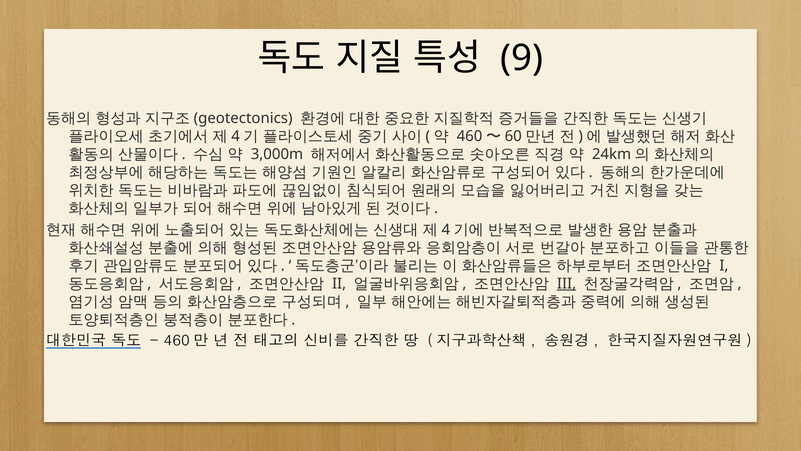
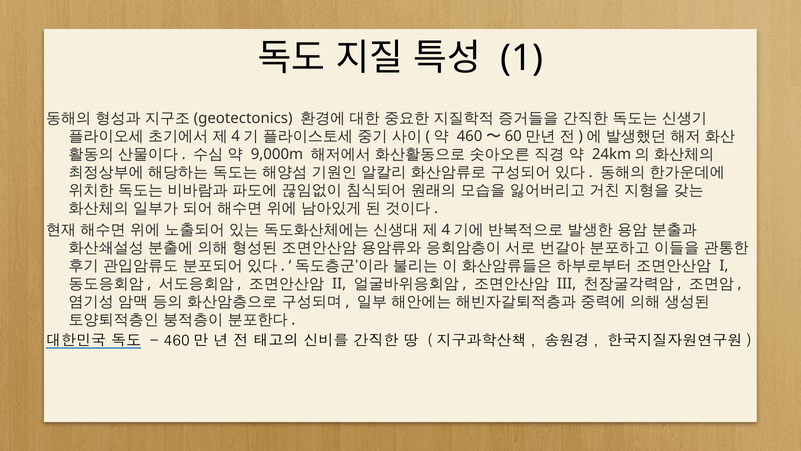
9: 9 -> 1 (522, 58)
3,000m: 3,000m -> 9,000m (277, 154)
III underline: present -> none (567, 283)
